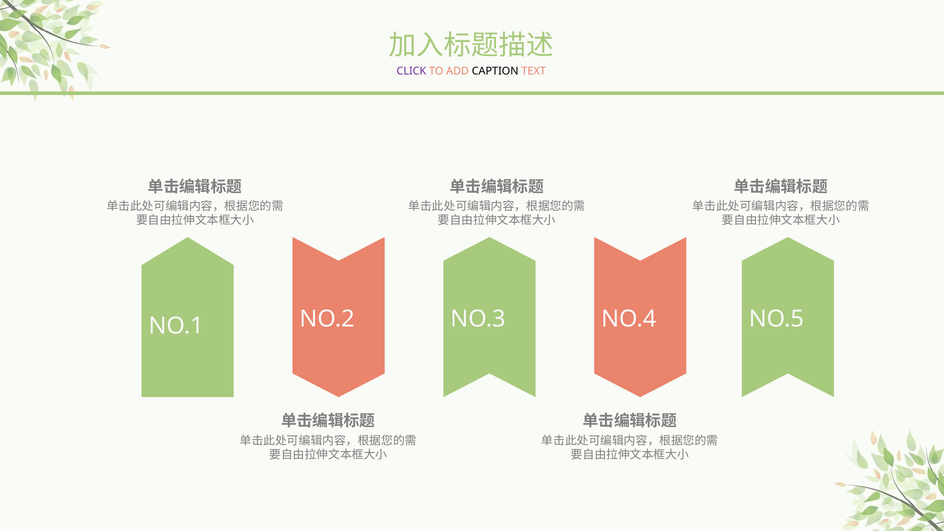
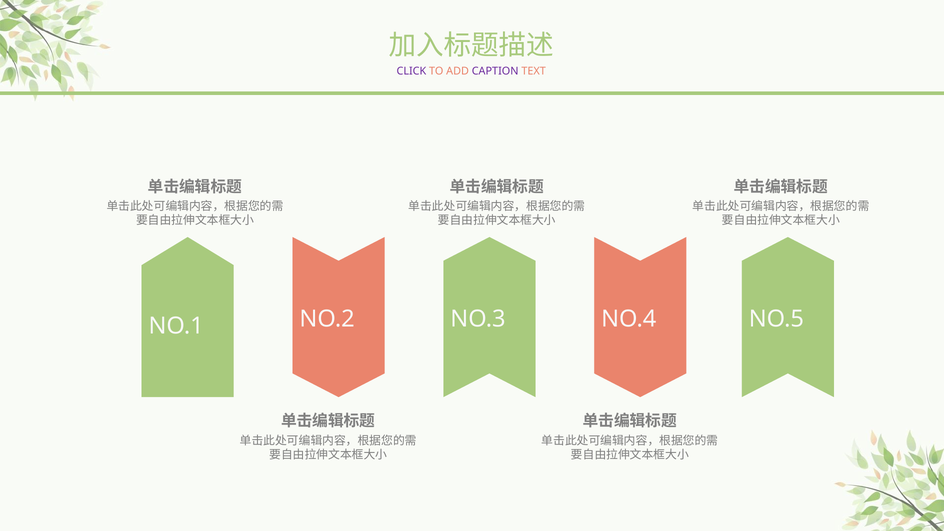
CAPTION colour: black -> purple (495, 71)
